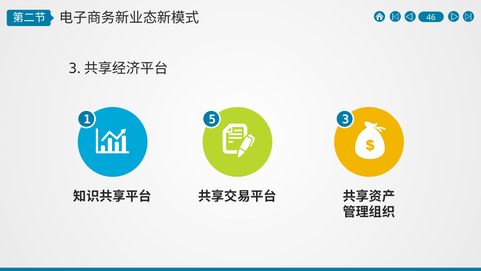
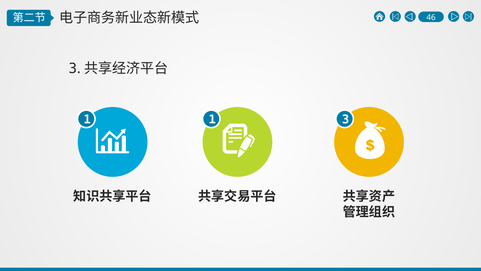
1 5: 5 -> 1 (212, 119)
